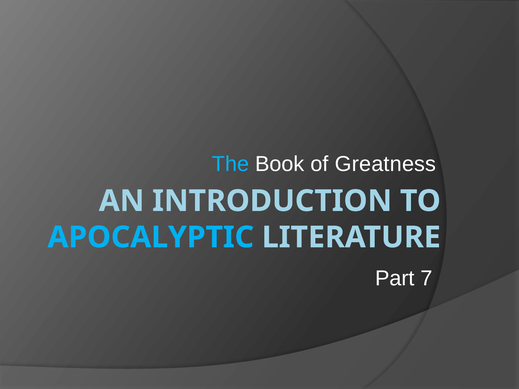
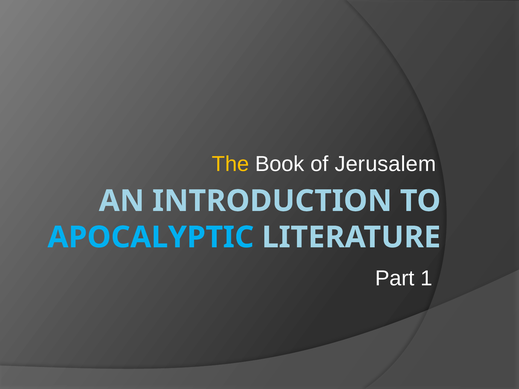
The colour: light blue -> yellow (231, 164)
Greatness: Greatness -> Jerusalem (385, 164)
7: 7 -> 1 (427, 279)
